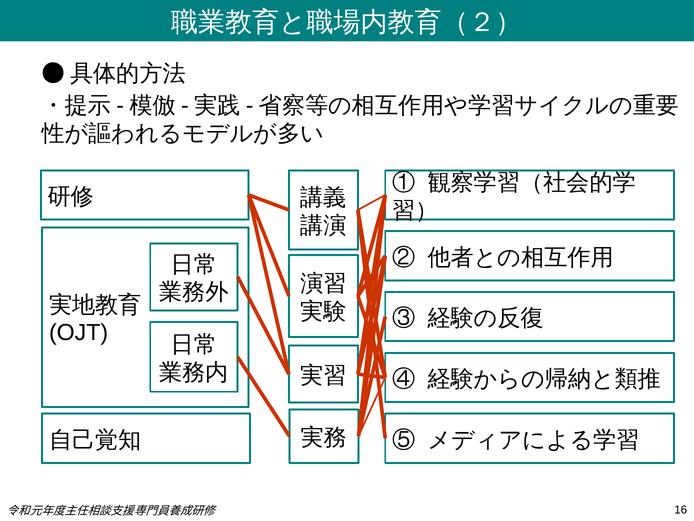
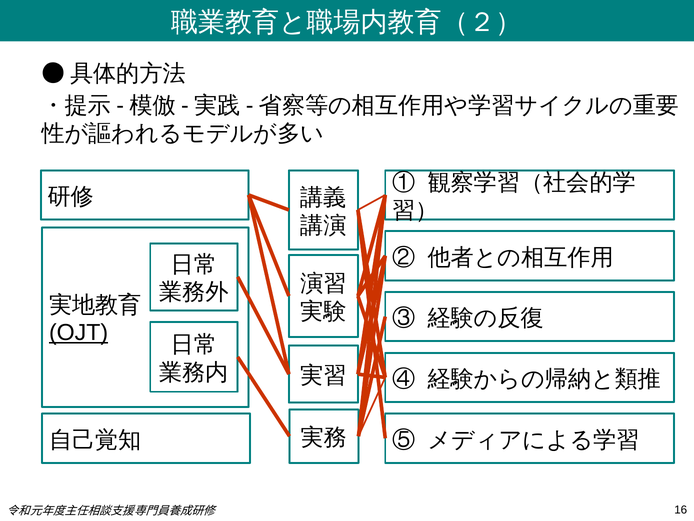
OJT underline: none -> present (79, 333)
